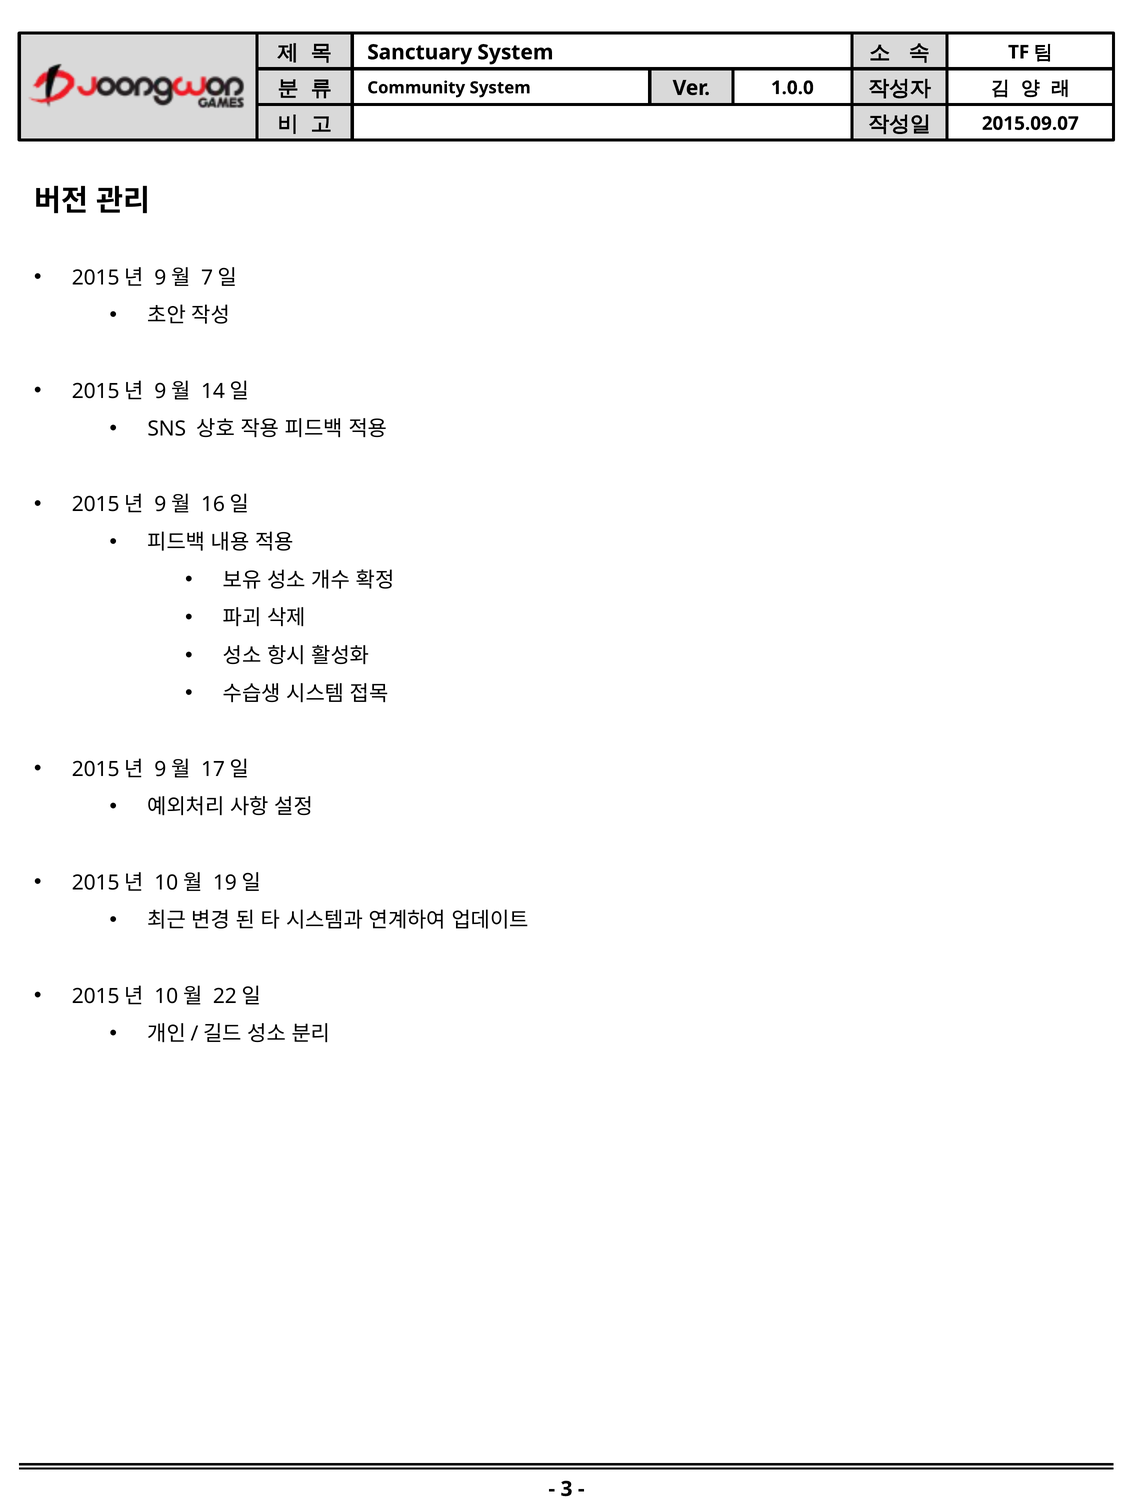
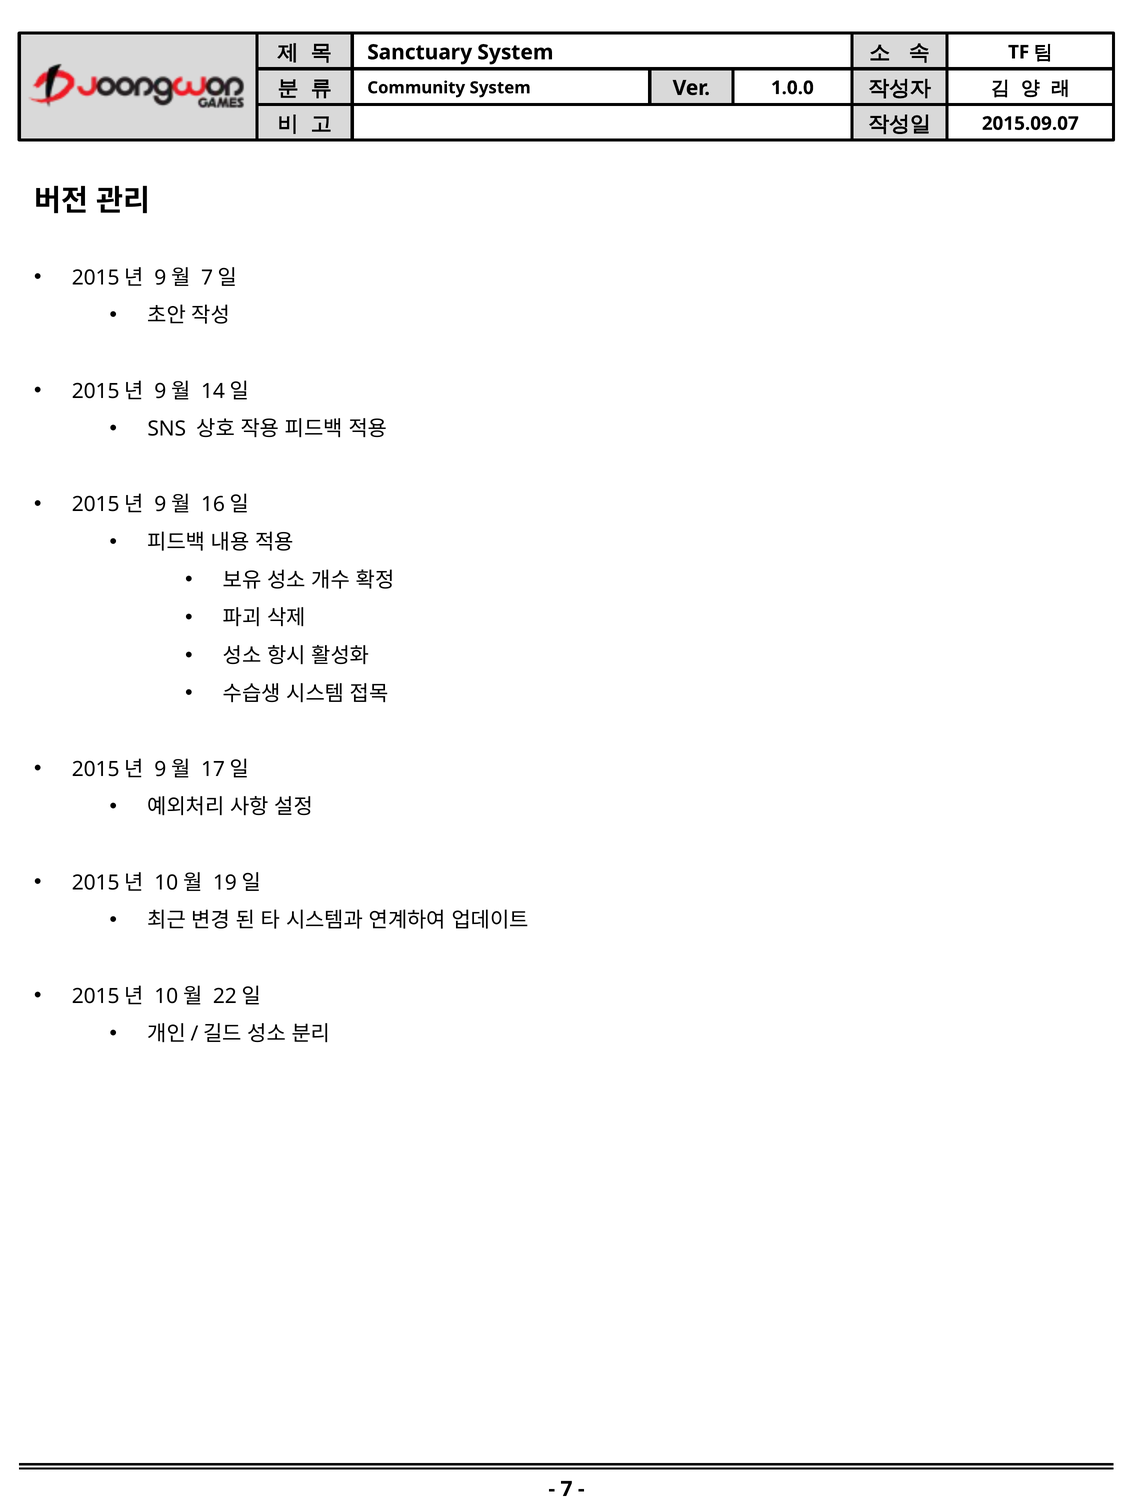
3: 3 -> 7 (567, 1490)
